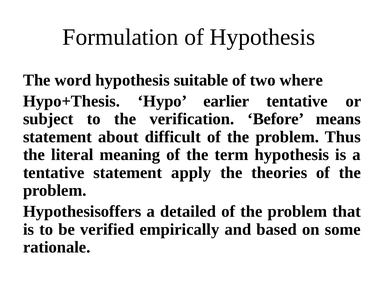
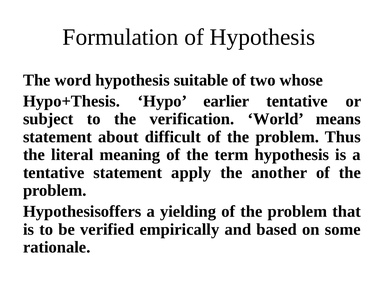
where: where -> whose (301, 80)
Before: Before -> World (276, 119)
theories: theories -> another (279, 173)
detailed: detailed -> yielding (188, 211)
